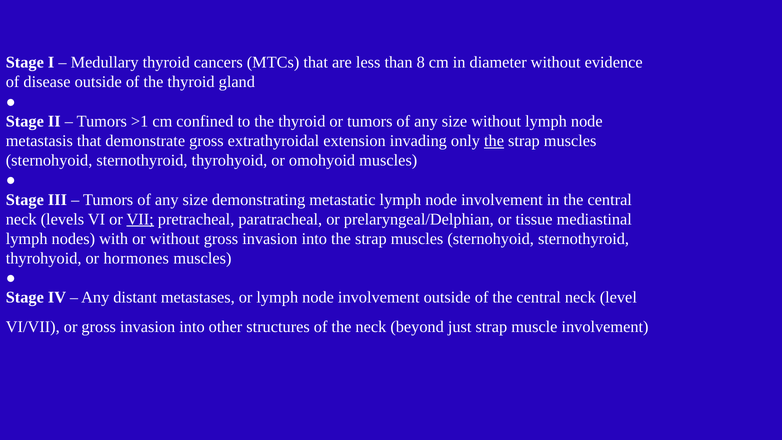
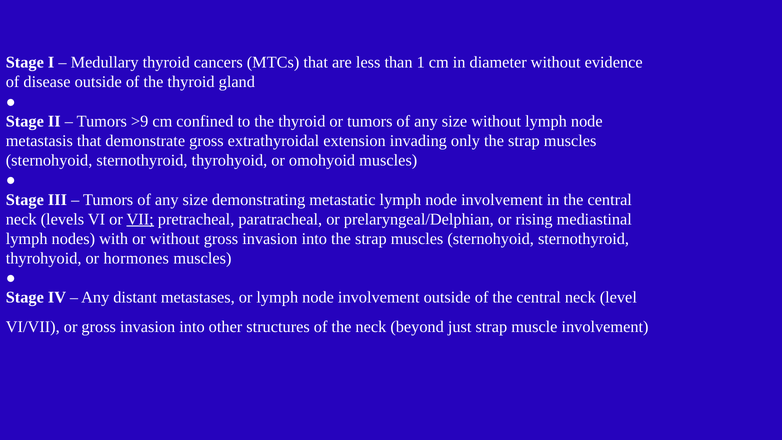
8: 8 -> 1 (421, 63)
>1: >1 -> >9 (140, 121)
the underline: present -> none (494, 141)
tissue: tissue -> rising (534, 219)
